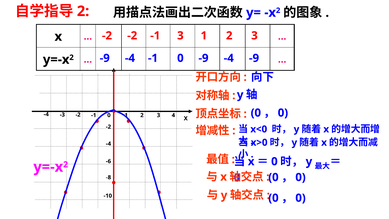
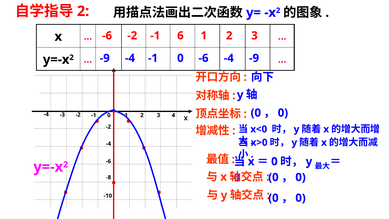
-2: -2 -> -6 (107, 36)
-1 3: 3 -> 6 (180, 36)
0 -9: -9 -> -6 (203, 58)
